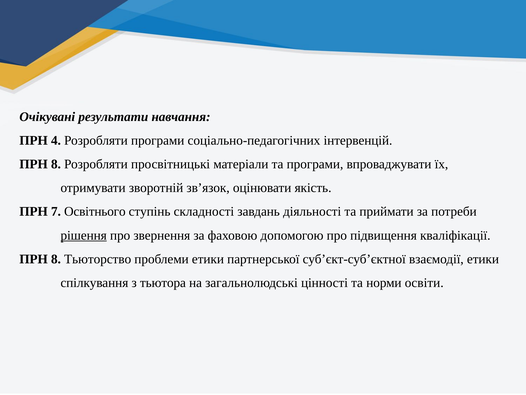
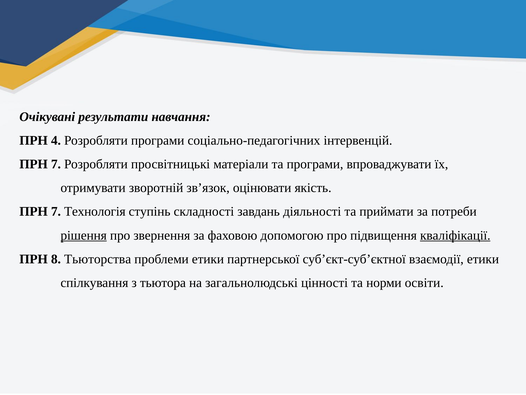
8: 8 -> 7 (56, 164)
Освітнього: Освітнього -> Технологія (95, 211)
кваліфікації underline: none -> present (455, 235)
Тьюторство: Тьюторство -> Тьюторства (98, 259)
